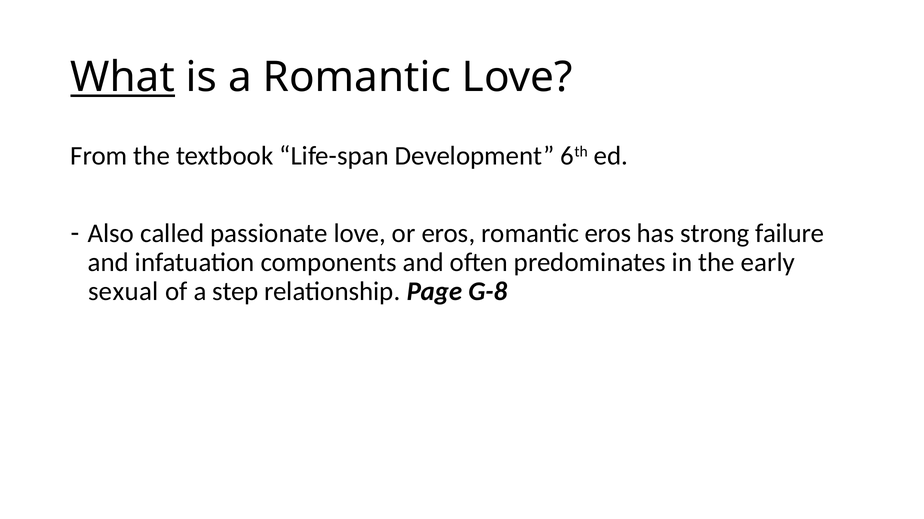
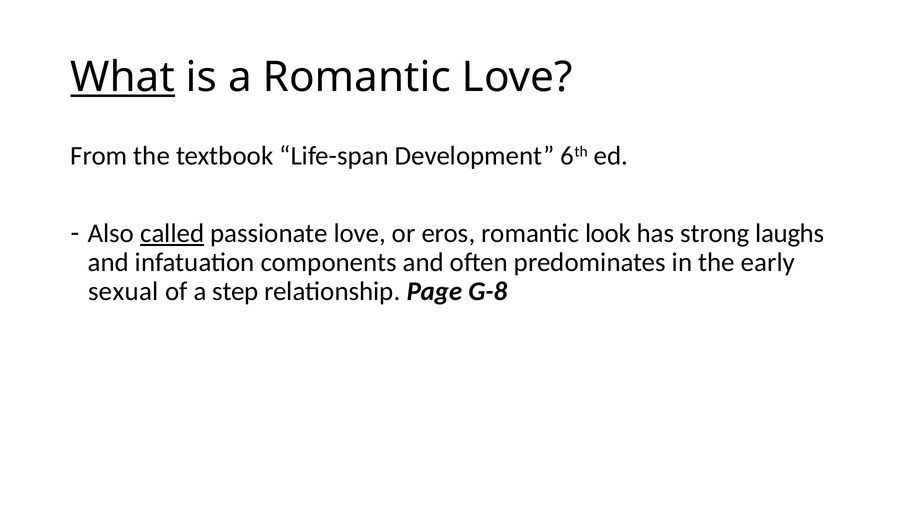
called underline: none -> present (172, 234)
romantic eros: eros -> look (608, 234)
failure: failure -> laughs (790, 234)
